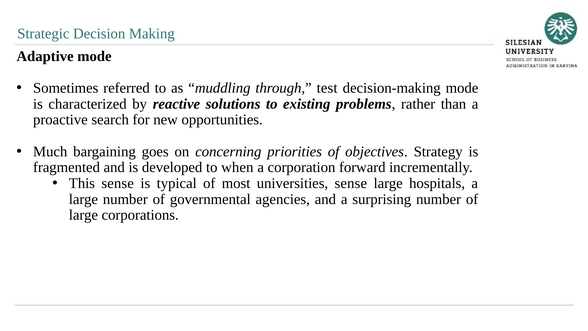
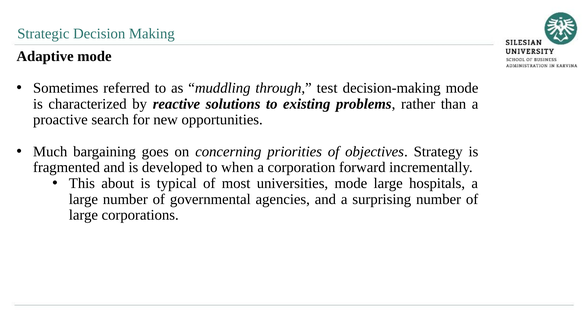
This sense: sense -> about (118, 183)
universities sense: sense -> mode (351, 183)
